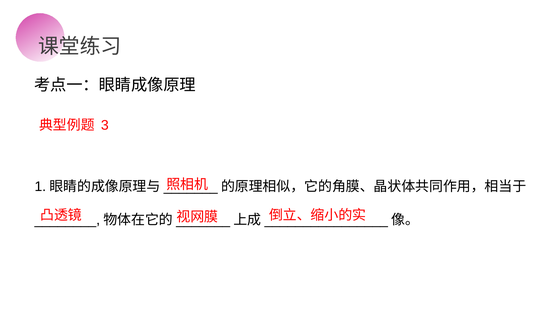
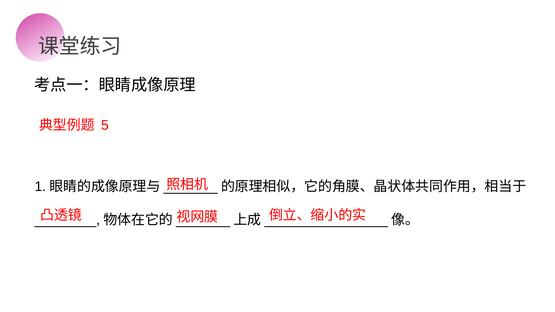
3: 3 -> 5 (105, 125)
